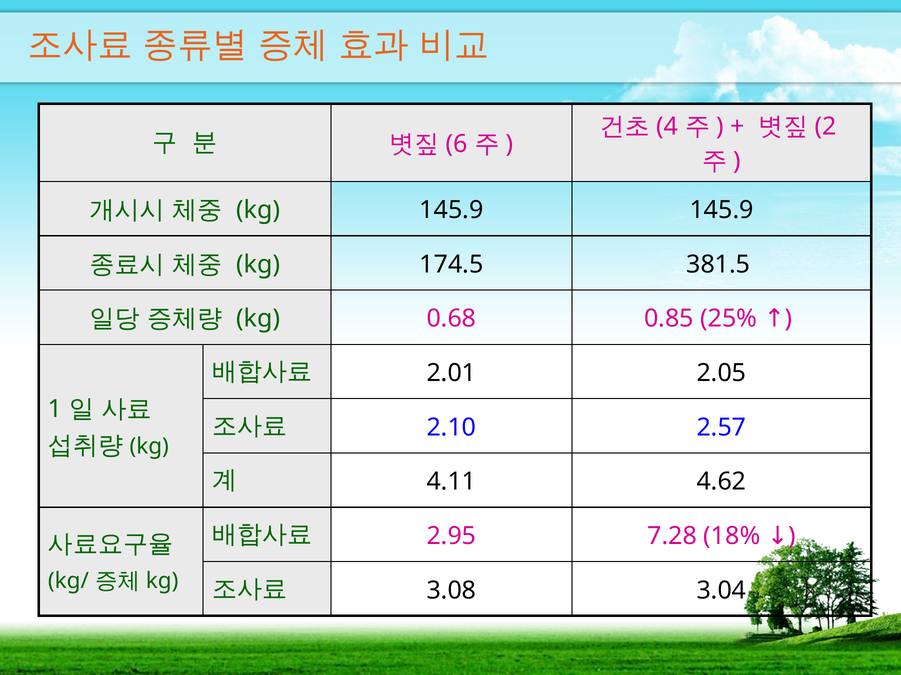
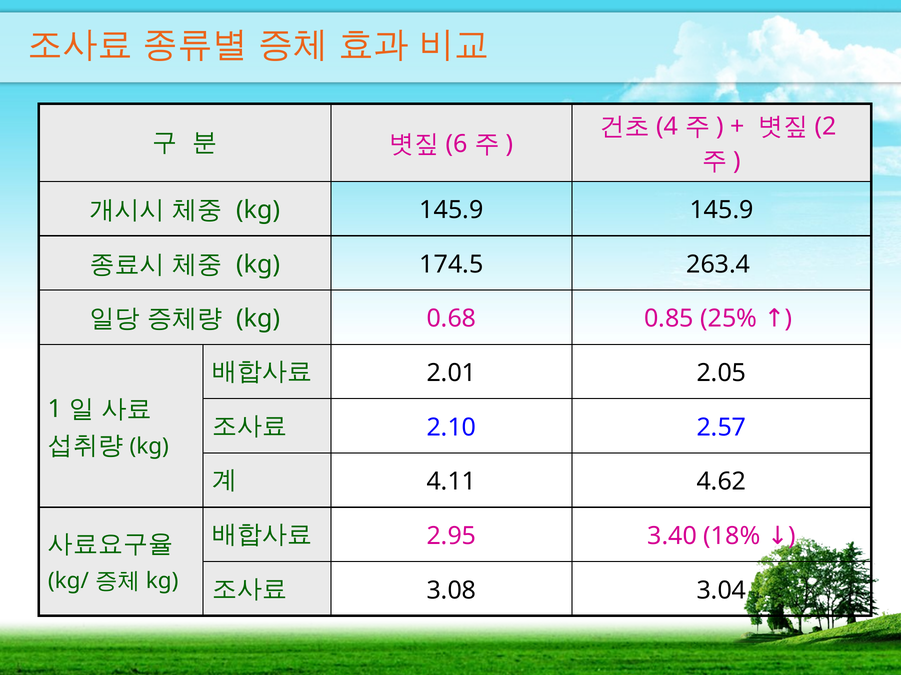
381.5: 381.5 -> 263.4 (718, 265)
7.28: 7.28 -> 3.40 (672, 536)
